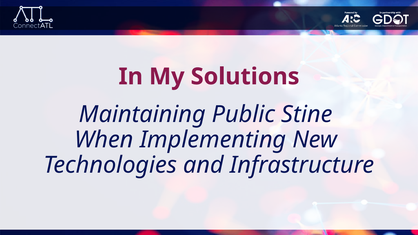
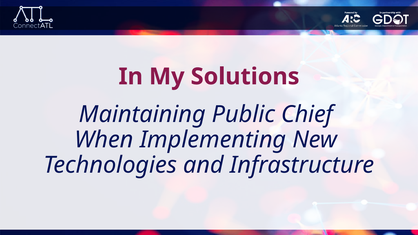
Stine: Stine -> Chief (307, 114)
